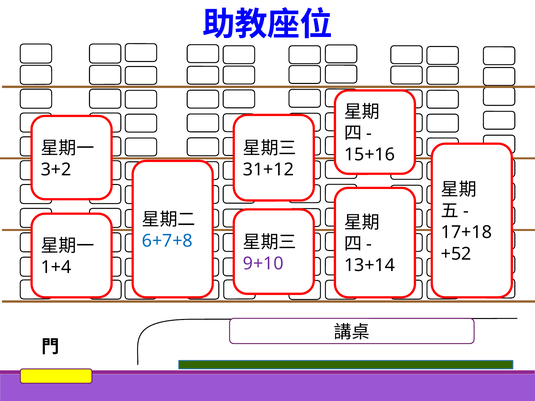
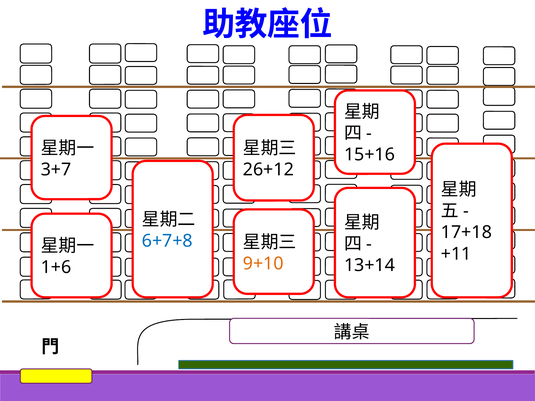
3+2: 3+2 -> 3+7 (56, 170)
31+12: 31+12 -> 26+12 (268, 170)
+52: +52 -> +11 (456, 254)
9+10 colour: purple -> orange (263, 264)
1+4: 1+4 -> 1+6 (56, 268)
